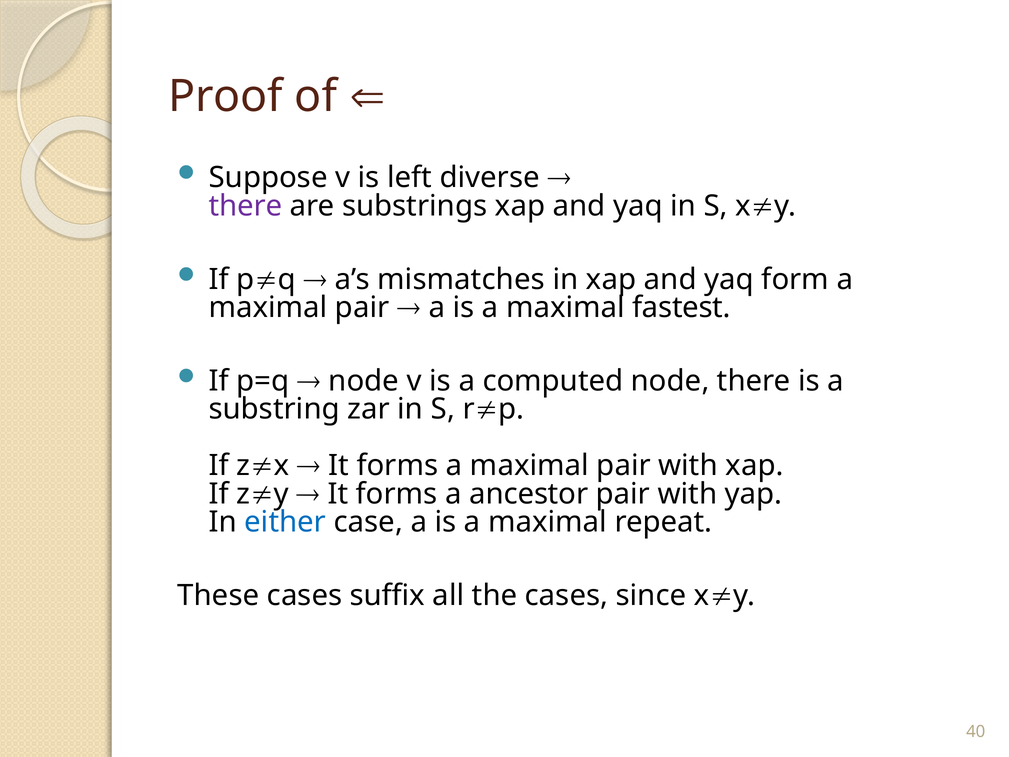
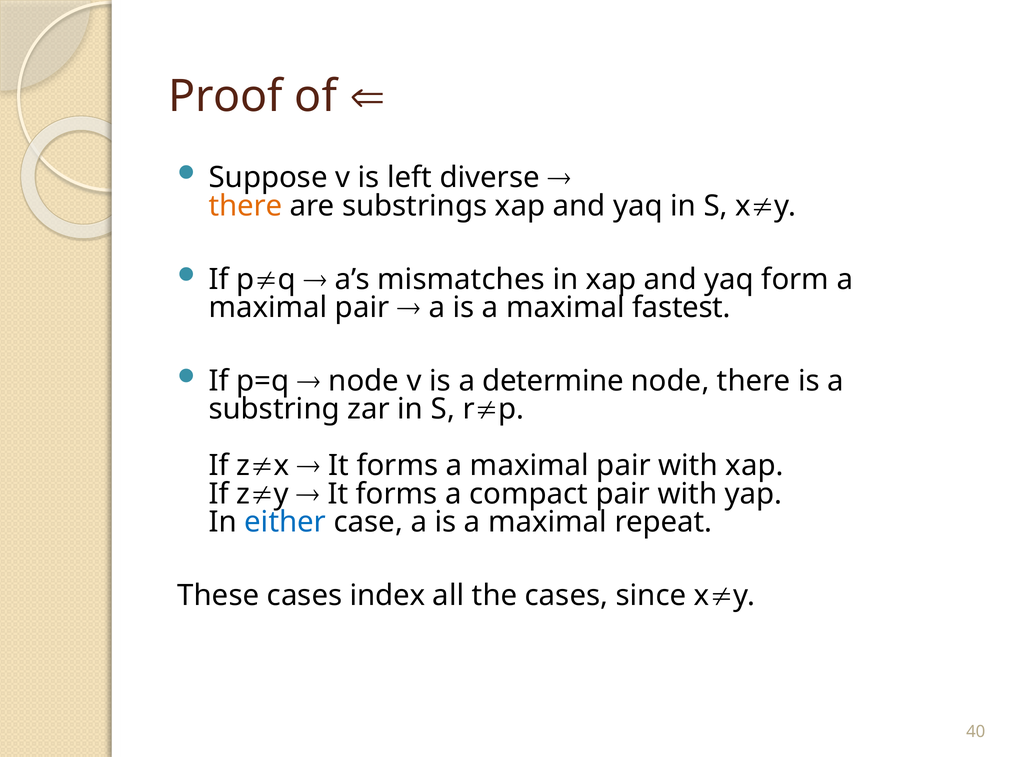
there colour: purple -> orange (246, 206)
computed: computed -> determine (553, 381)
ancestor: ancestor -> compact (529, 494)
suffix: suffix -> index (388, 595)
